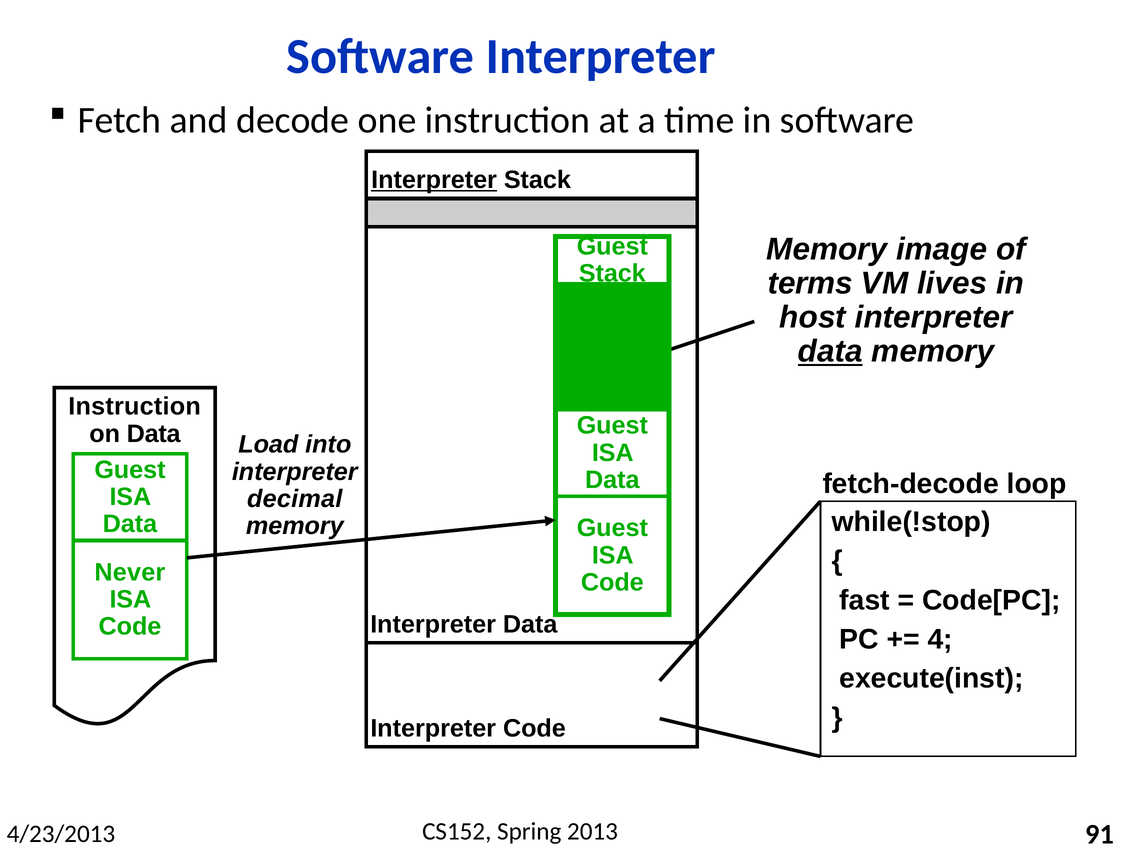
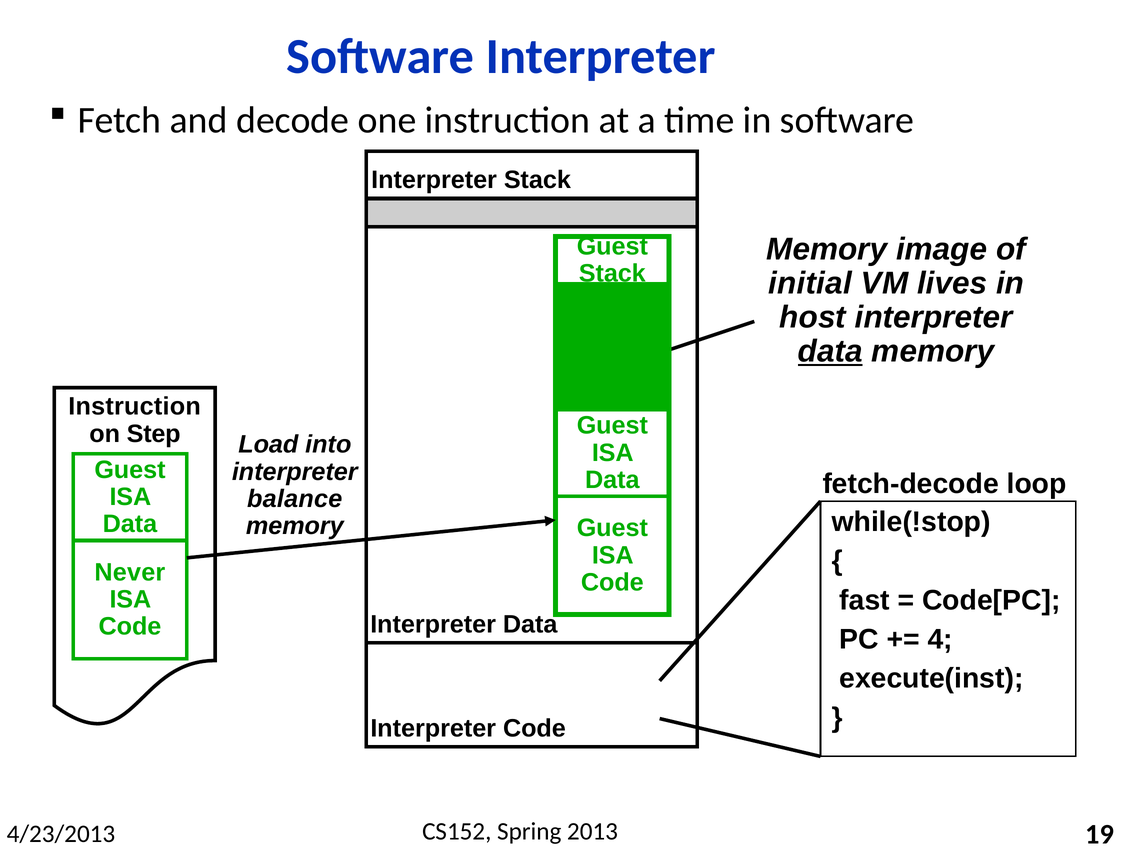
Interpreter underline: present -> none (434, 180)
terms: terms -> initial (810, 283)
on Data: Data -> Step (154, 434)
decimal: decimal -> balance (295, 499)
91: 91 -> 19 (1100, 835)
